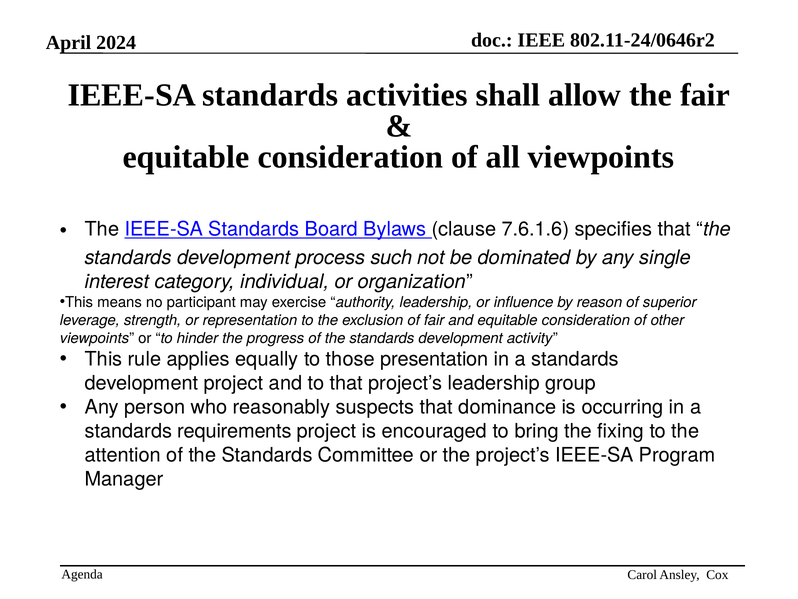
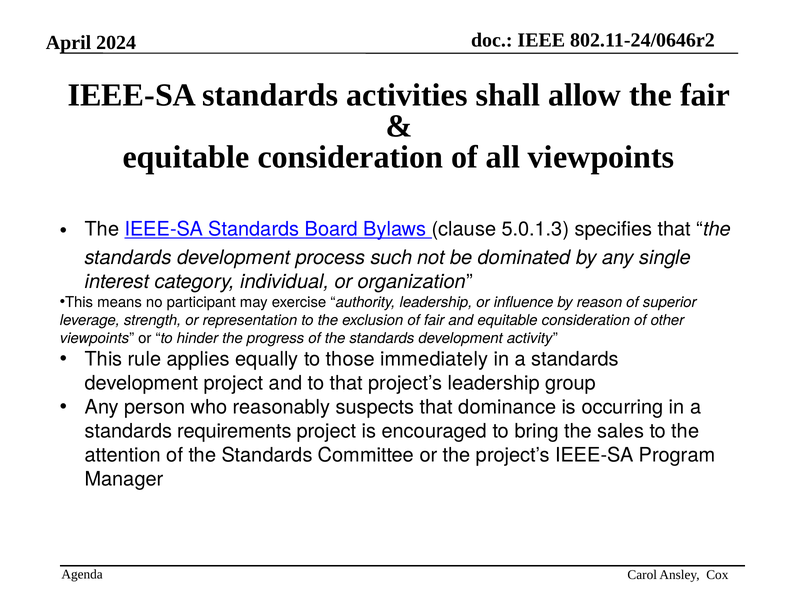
7.6.1.6: 7.6.1.6 -> 5.0.1.3 (535, 229)
presentation: presentation -> immediately (434, 359)
fixing: fixing -> sales (621, 431)
